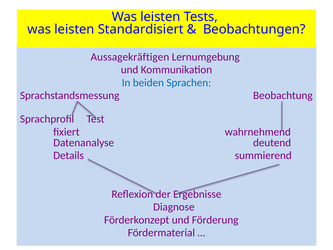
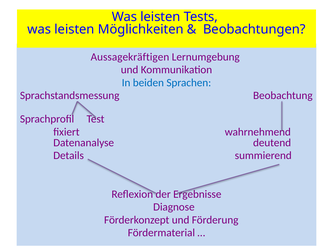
Standardisiert: Standardisiert -> Möglichkeiten (141, 29)
